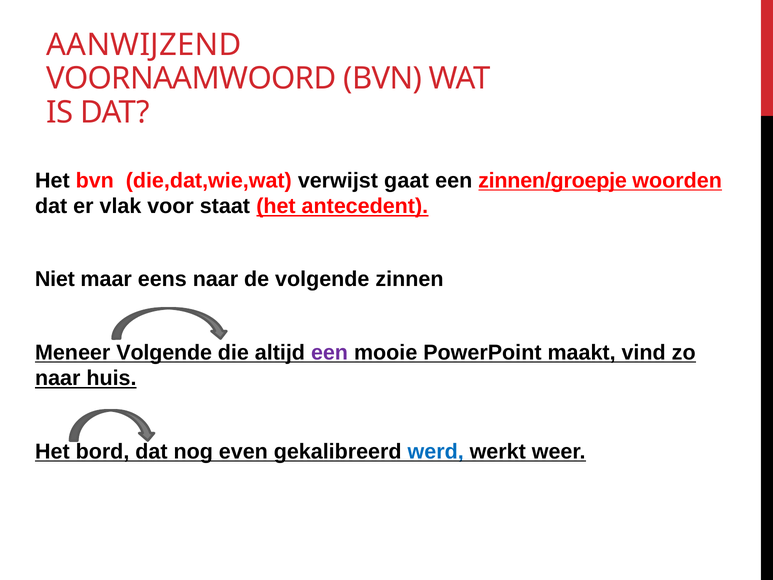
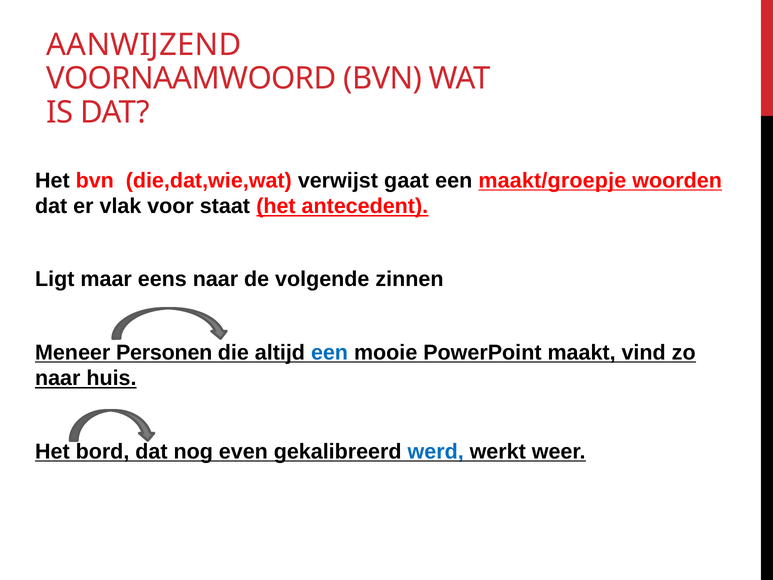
zinnen/groepje: zinnen/groepje -> maakt/groepje (552, 180)
Niet: Niet -> Ligt (55, 279)
Meneer Volgende: Volgende -> Personen (164, 352)
een colour: purple -> blue (329, 352)
